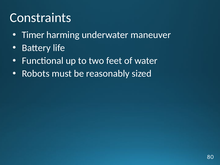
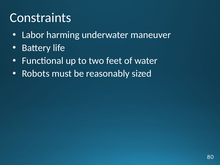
Timer: Timer -> Labor (33, 35)
